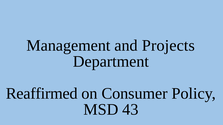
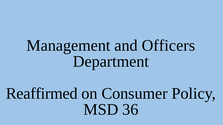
Projects: Projects -> Officers (168, 46)
43: 43 -> 36 (130, 110)
